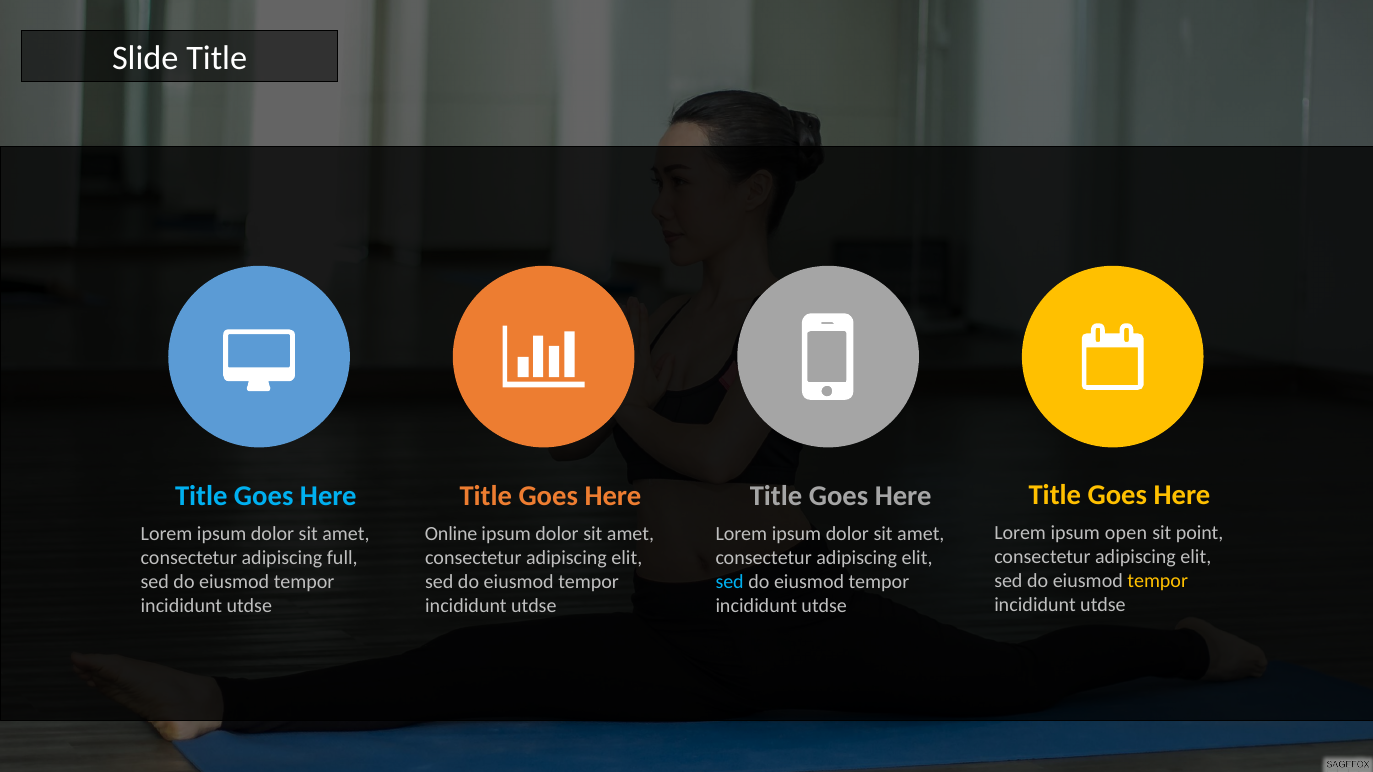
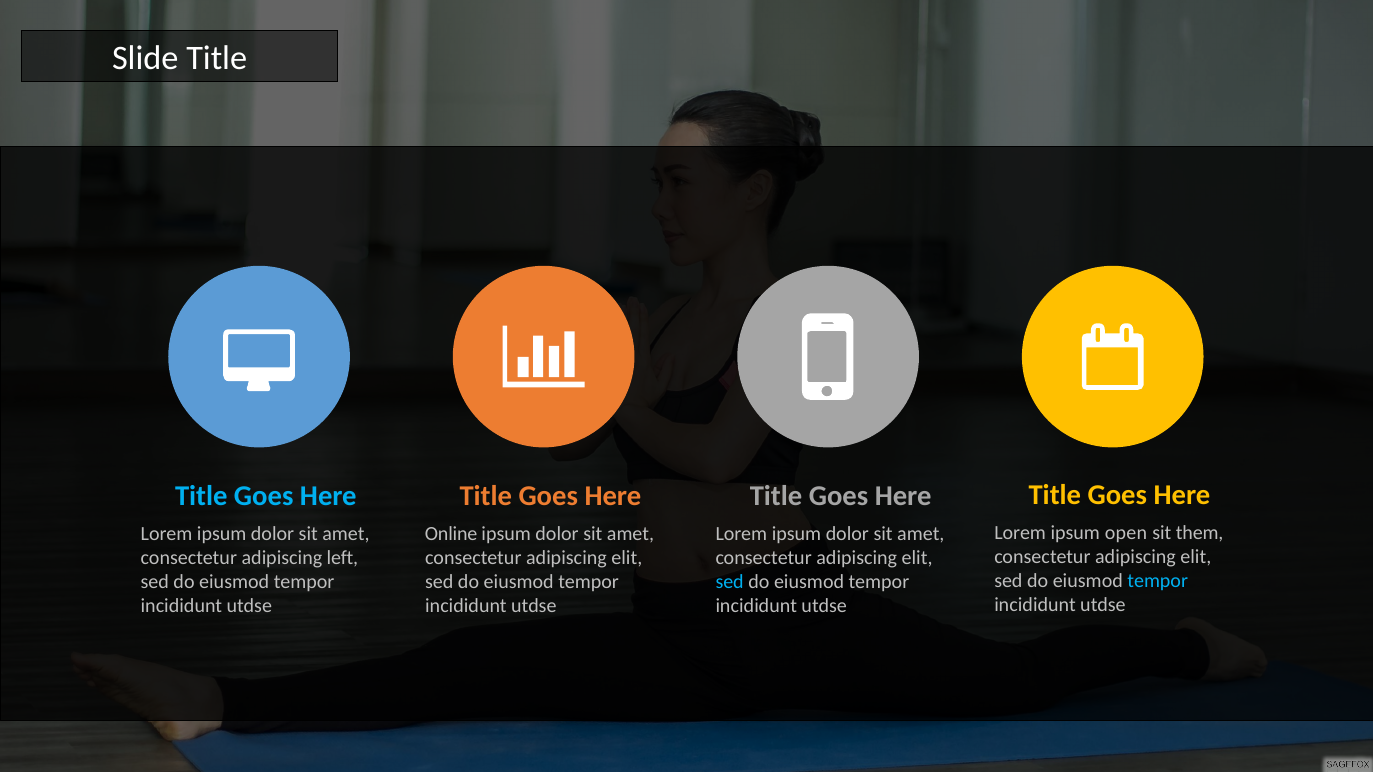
point: point -> them (1200, 533)
full: full -> left (342, 558)
tempor colour: yellow -> light blue (1158, 581)
